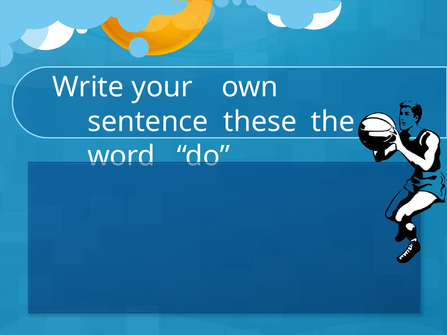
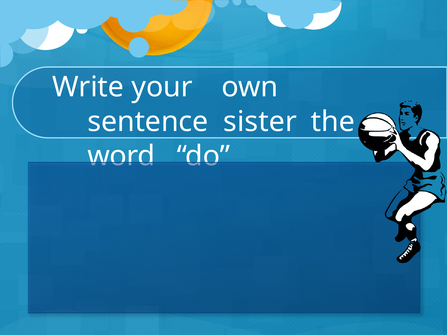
these: these -> sister (260, 122)
